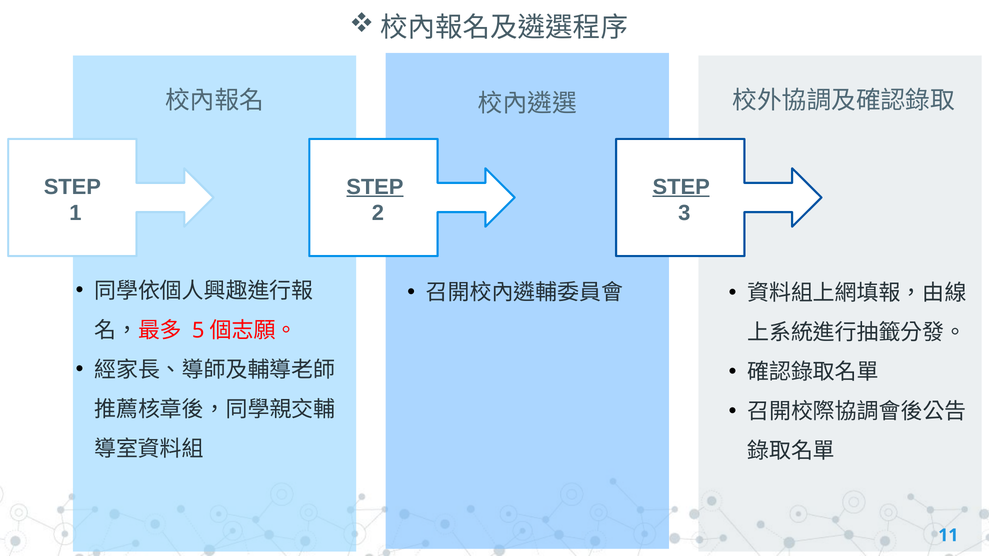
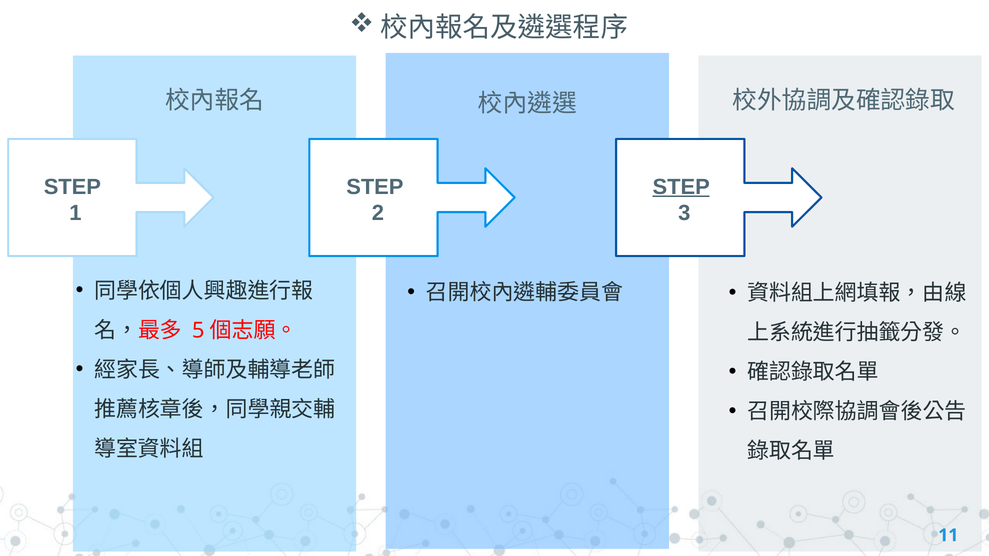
STEP underline: present -> none (375, 187)
